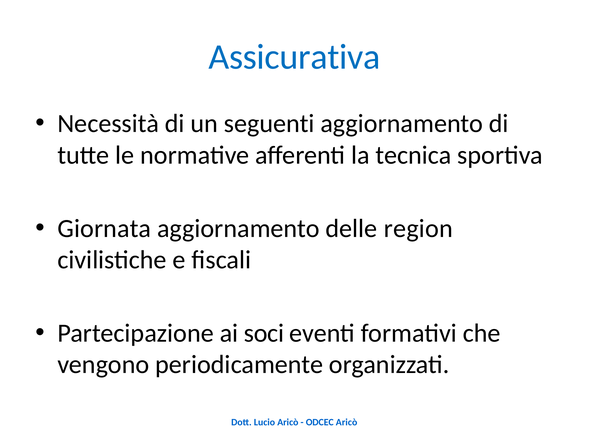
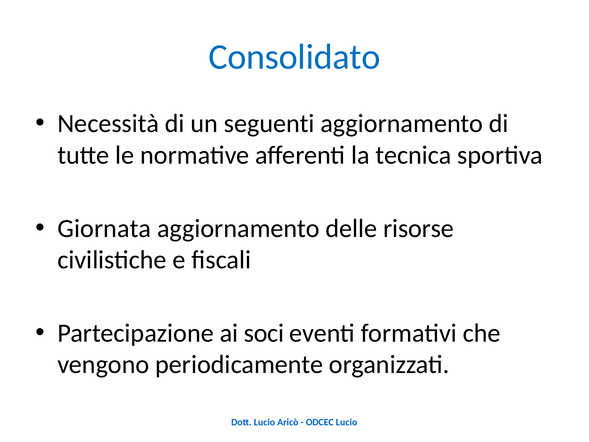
Assicurativa: Assicurativa -> Consolidato (294, 57)
region: region -> risorse (419, 228)
ODCEC Aricò: Aricò -> Lucio (347, 422)
